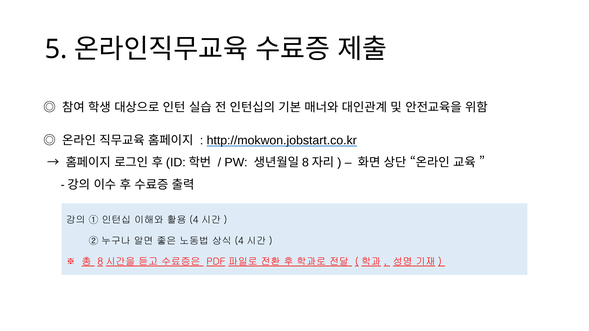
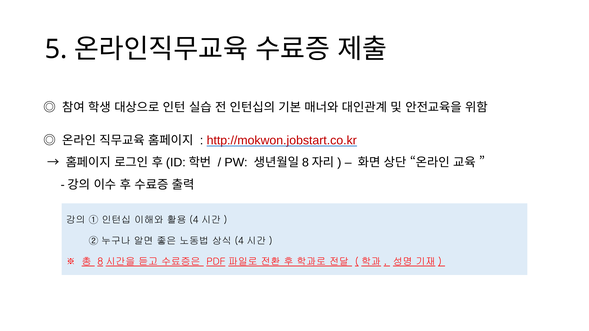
http://mokwon.jobstart.co.kr colour: black -> red (282, 141)
